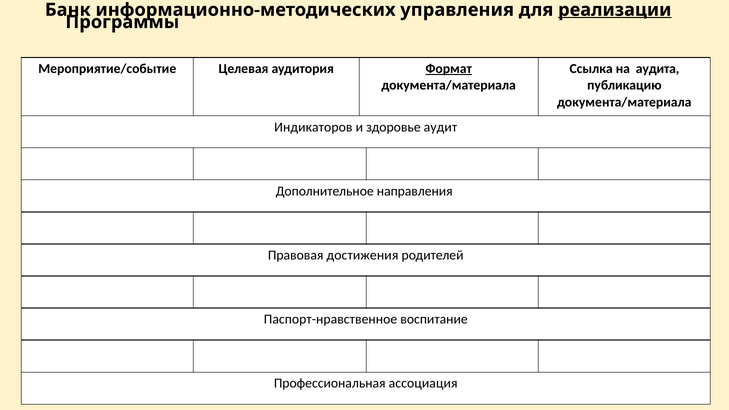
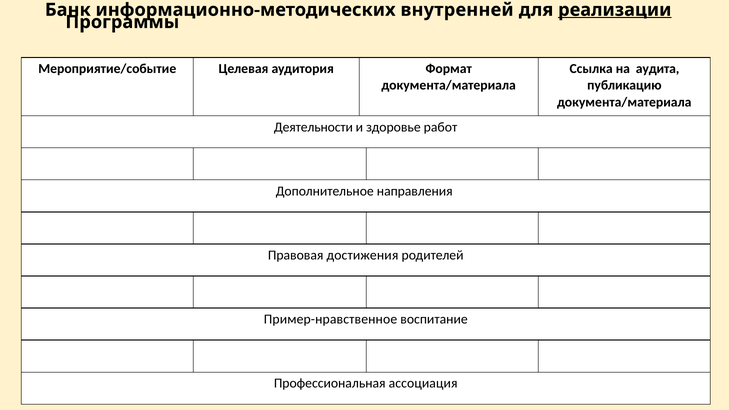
управления: управления -> внутренней (457, 10)
Формат underline: present -> none (449, 69)
Индикаторов: Индикаторов -> Деятельности (313, 127)
аудит: аудит -> работ (441, 127)
Паспорт-нравственное: Паспорт-нравственное -> Пример-нравственное (331, 319)
